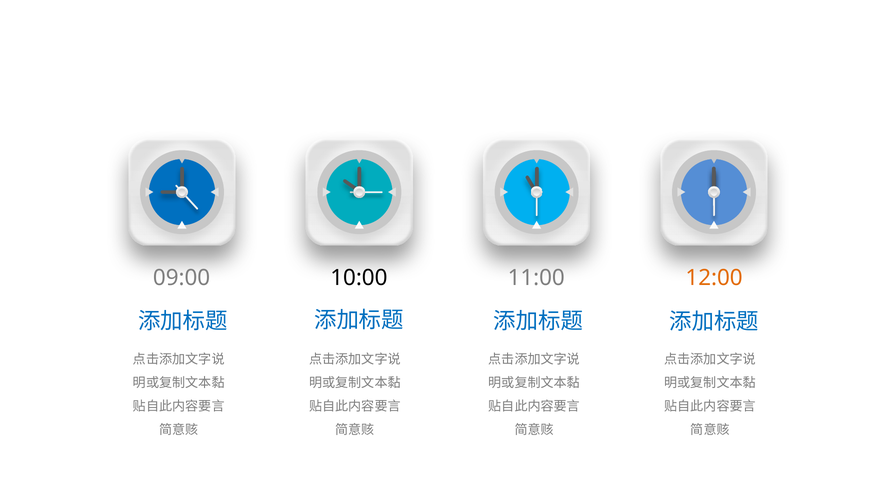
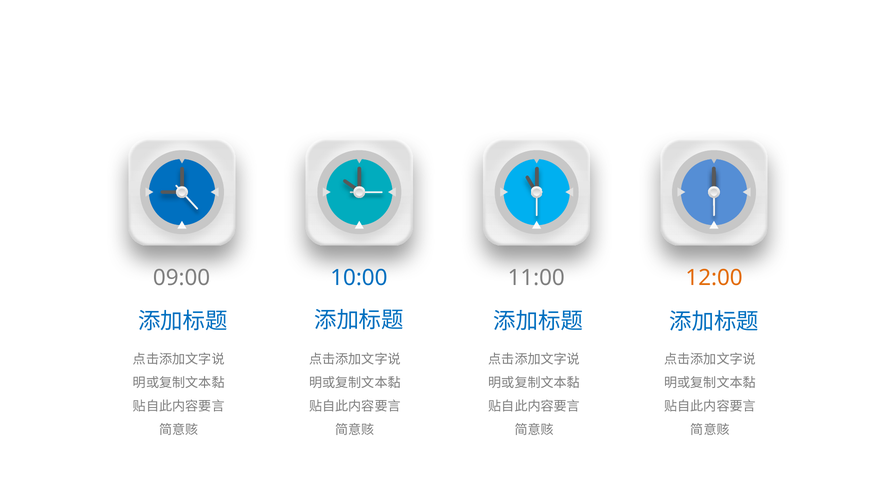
10:00 colour: black -> blue (359, 278)
